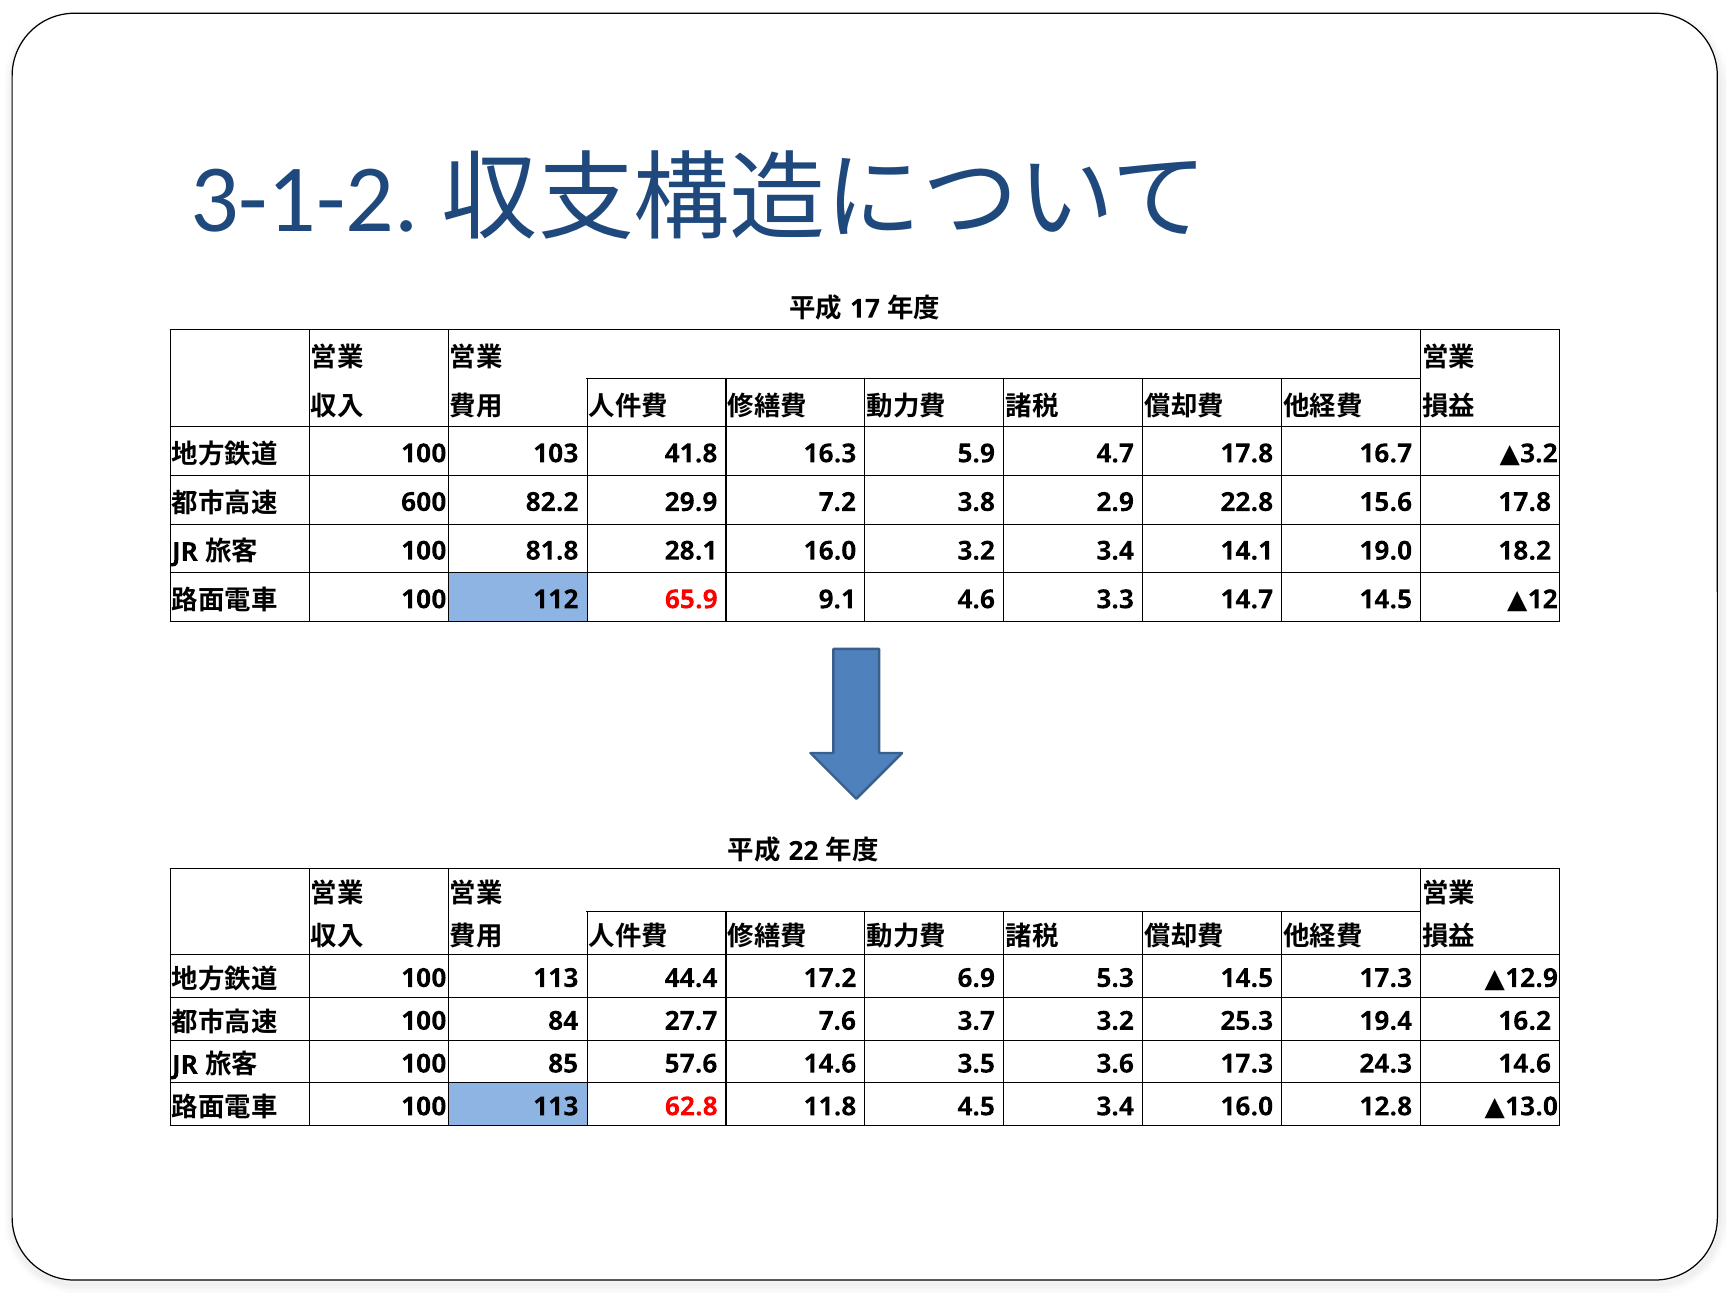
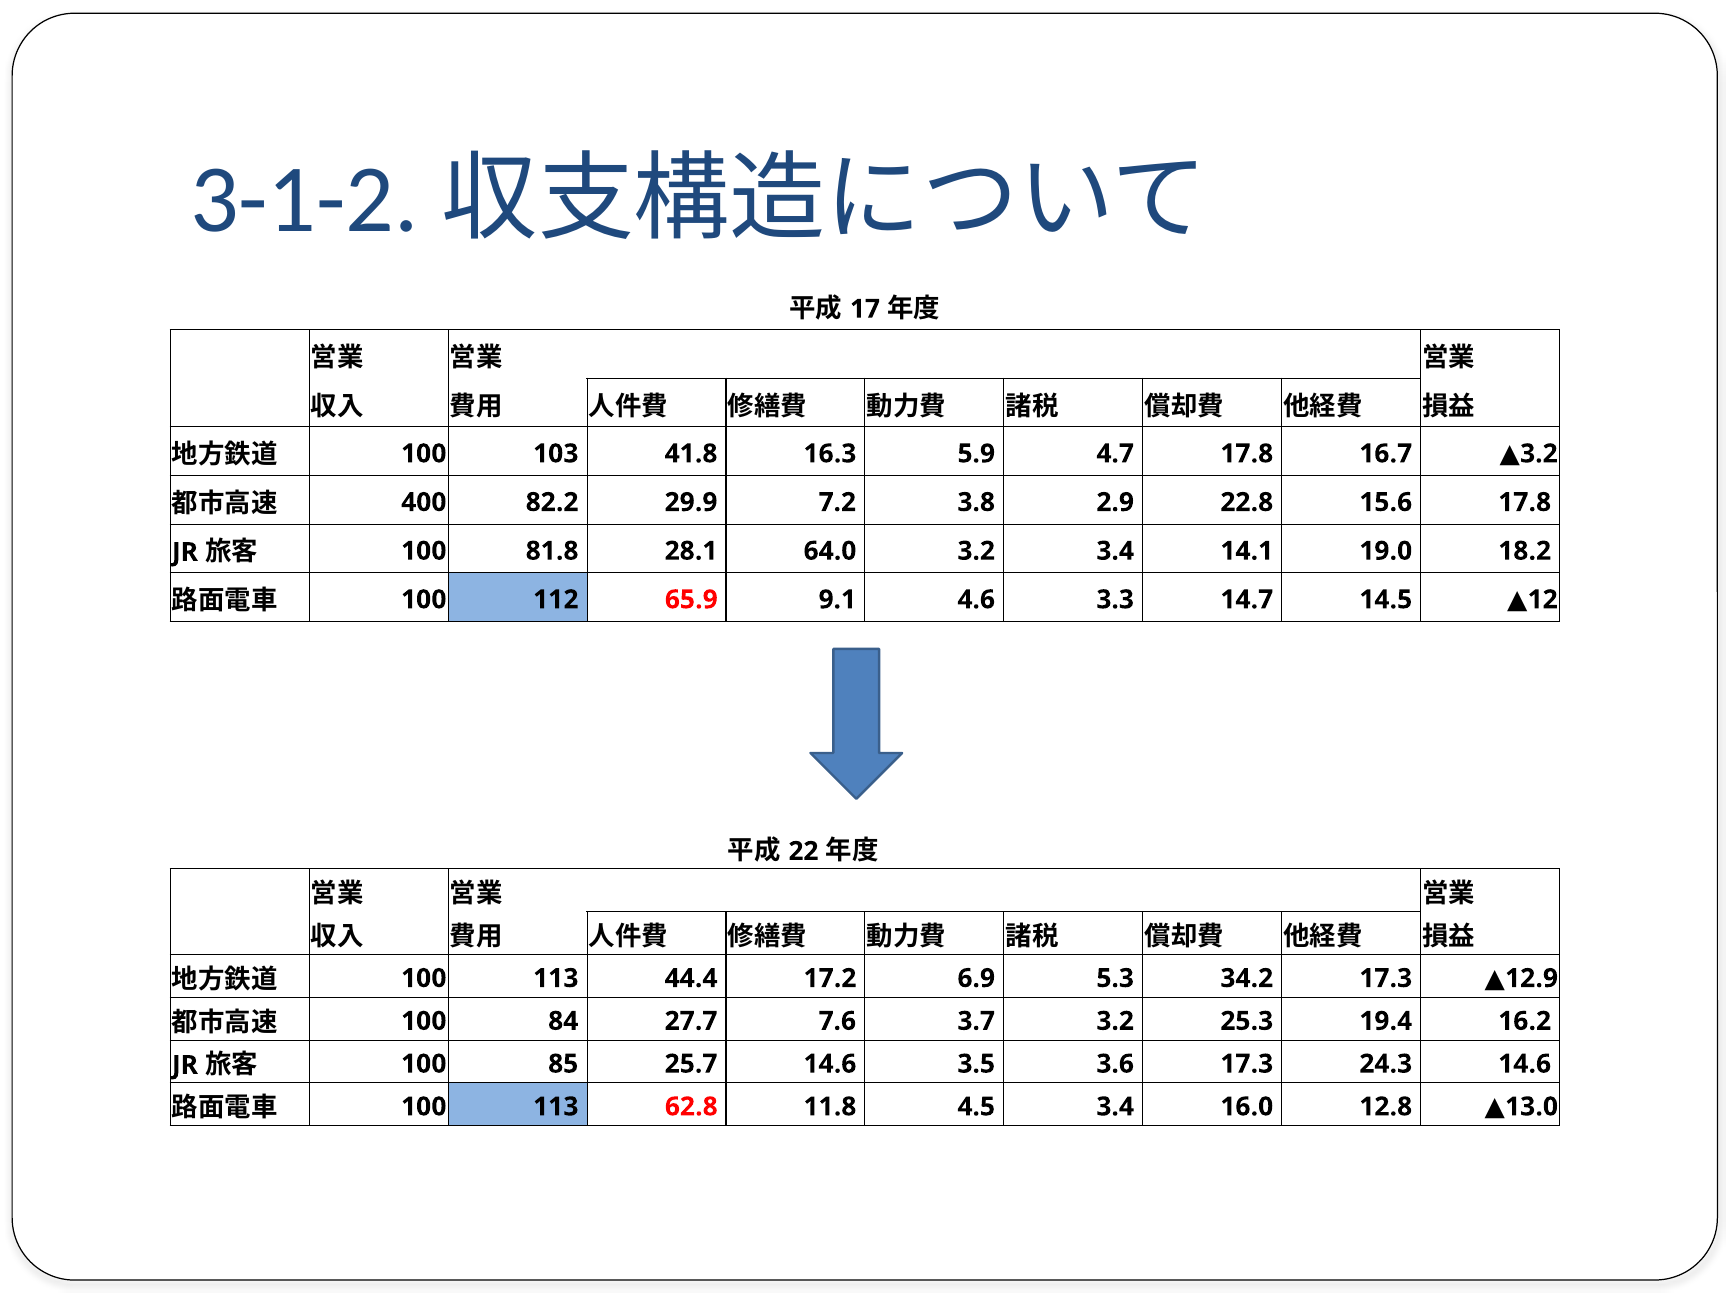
600: 600 -> 400 (424, 502)
28.1 16.0: 16.0 -> 64.0 (830, 551)
5.3 14.5: 14.5 -> 34.2 (1247, 978)
57.6: 57.6 -> 25.7 (691, 1063)
